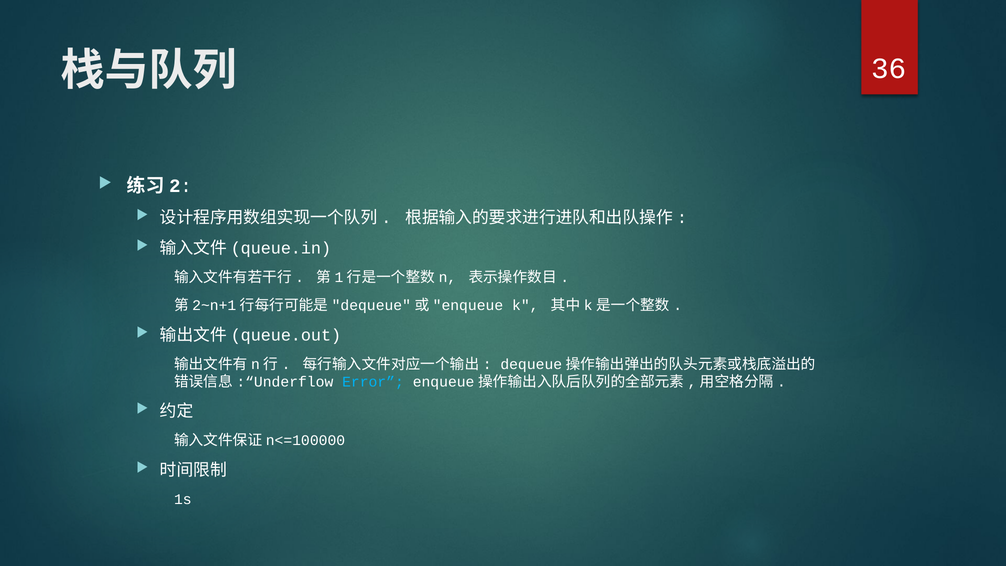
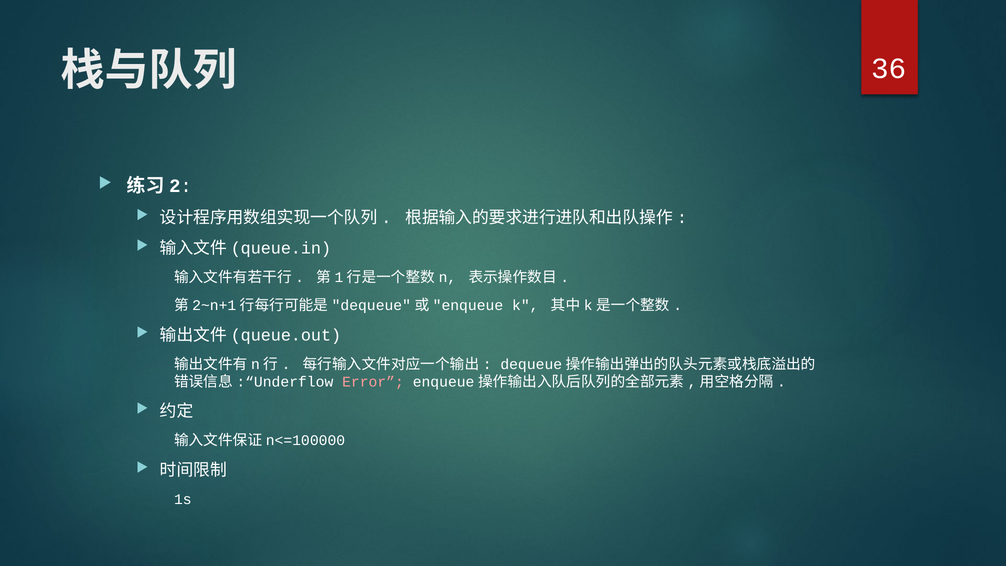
Error colour: light blue -> pink (373, 382)
